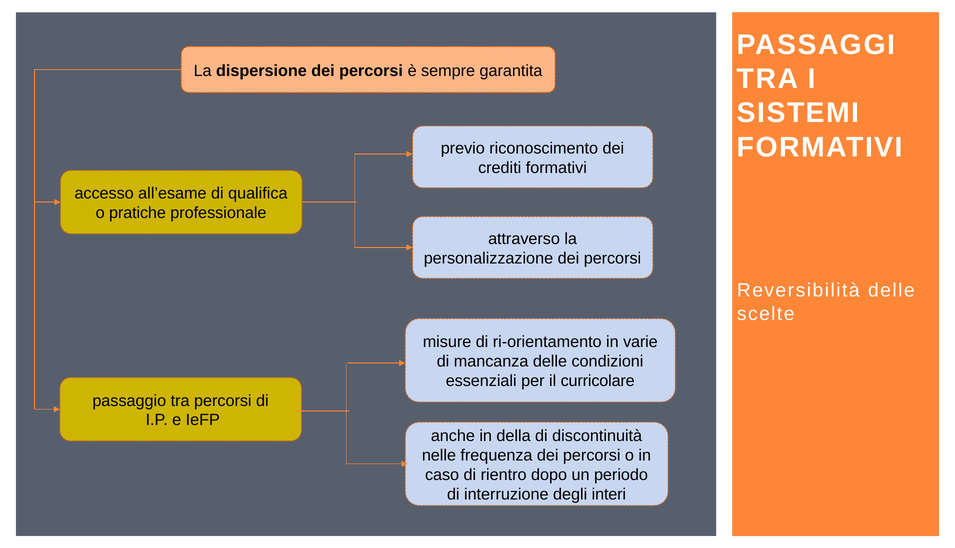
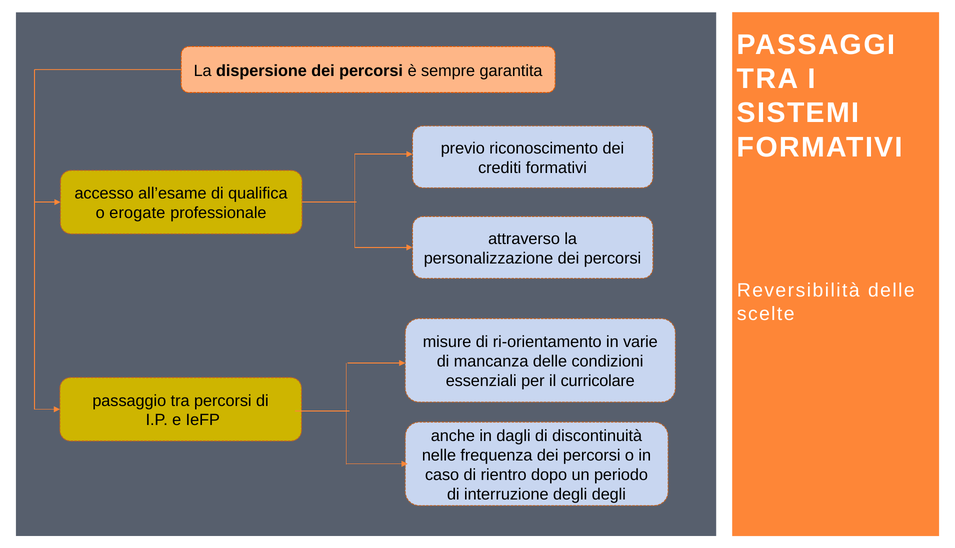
pratiche: pratiche -> erogate (137, 213)
della: della -> dagli (514, 436)
degli interi: interi -> degli (609, 494)
